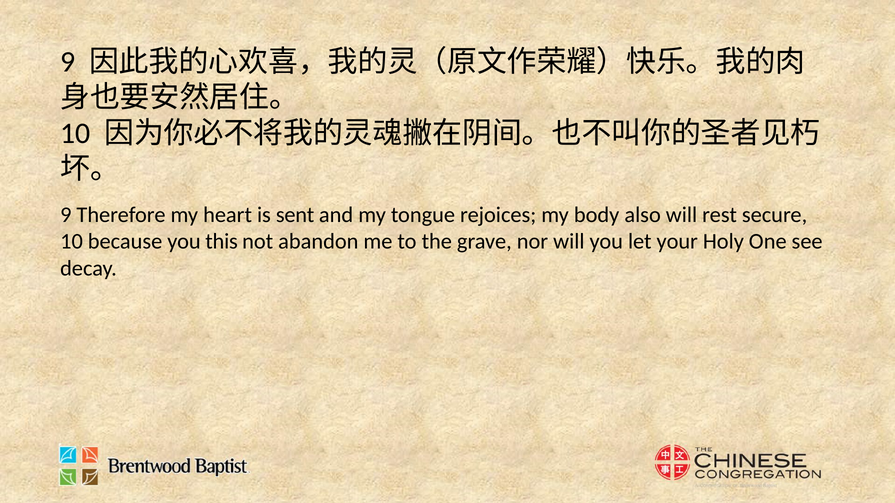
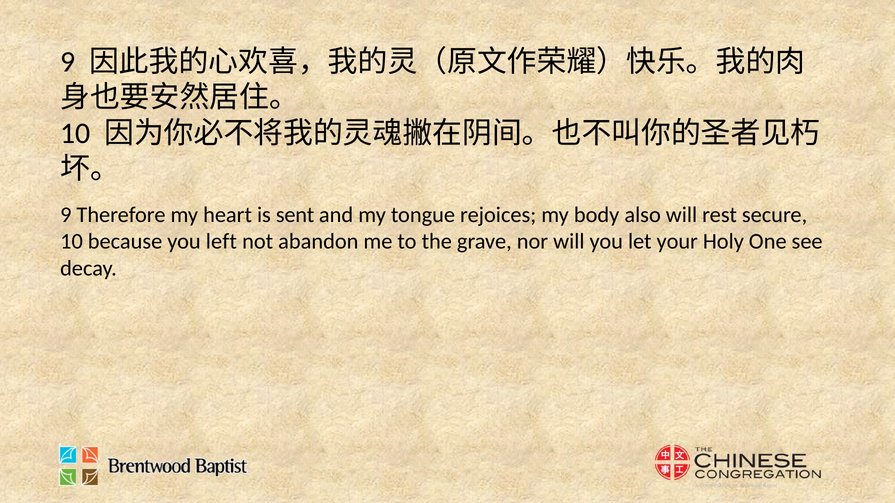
this: this -> left (221, 242)
